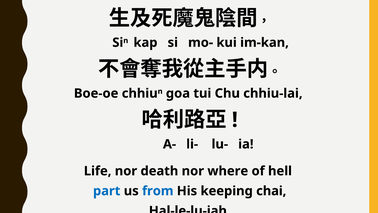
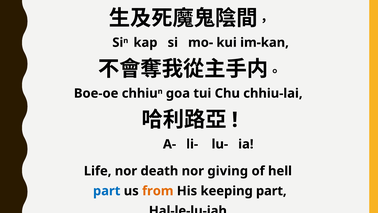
where: where -> giving (228, 171)
from colour: blue -> orange (158, 191)
keeping chai: chai -> part (271, 191)
